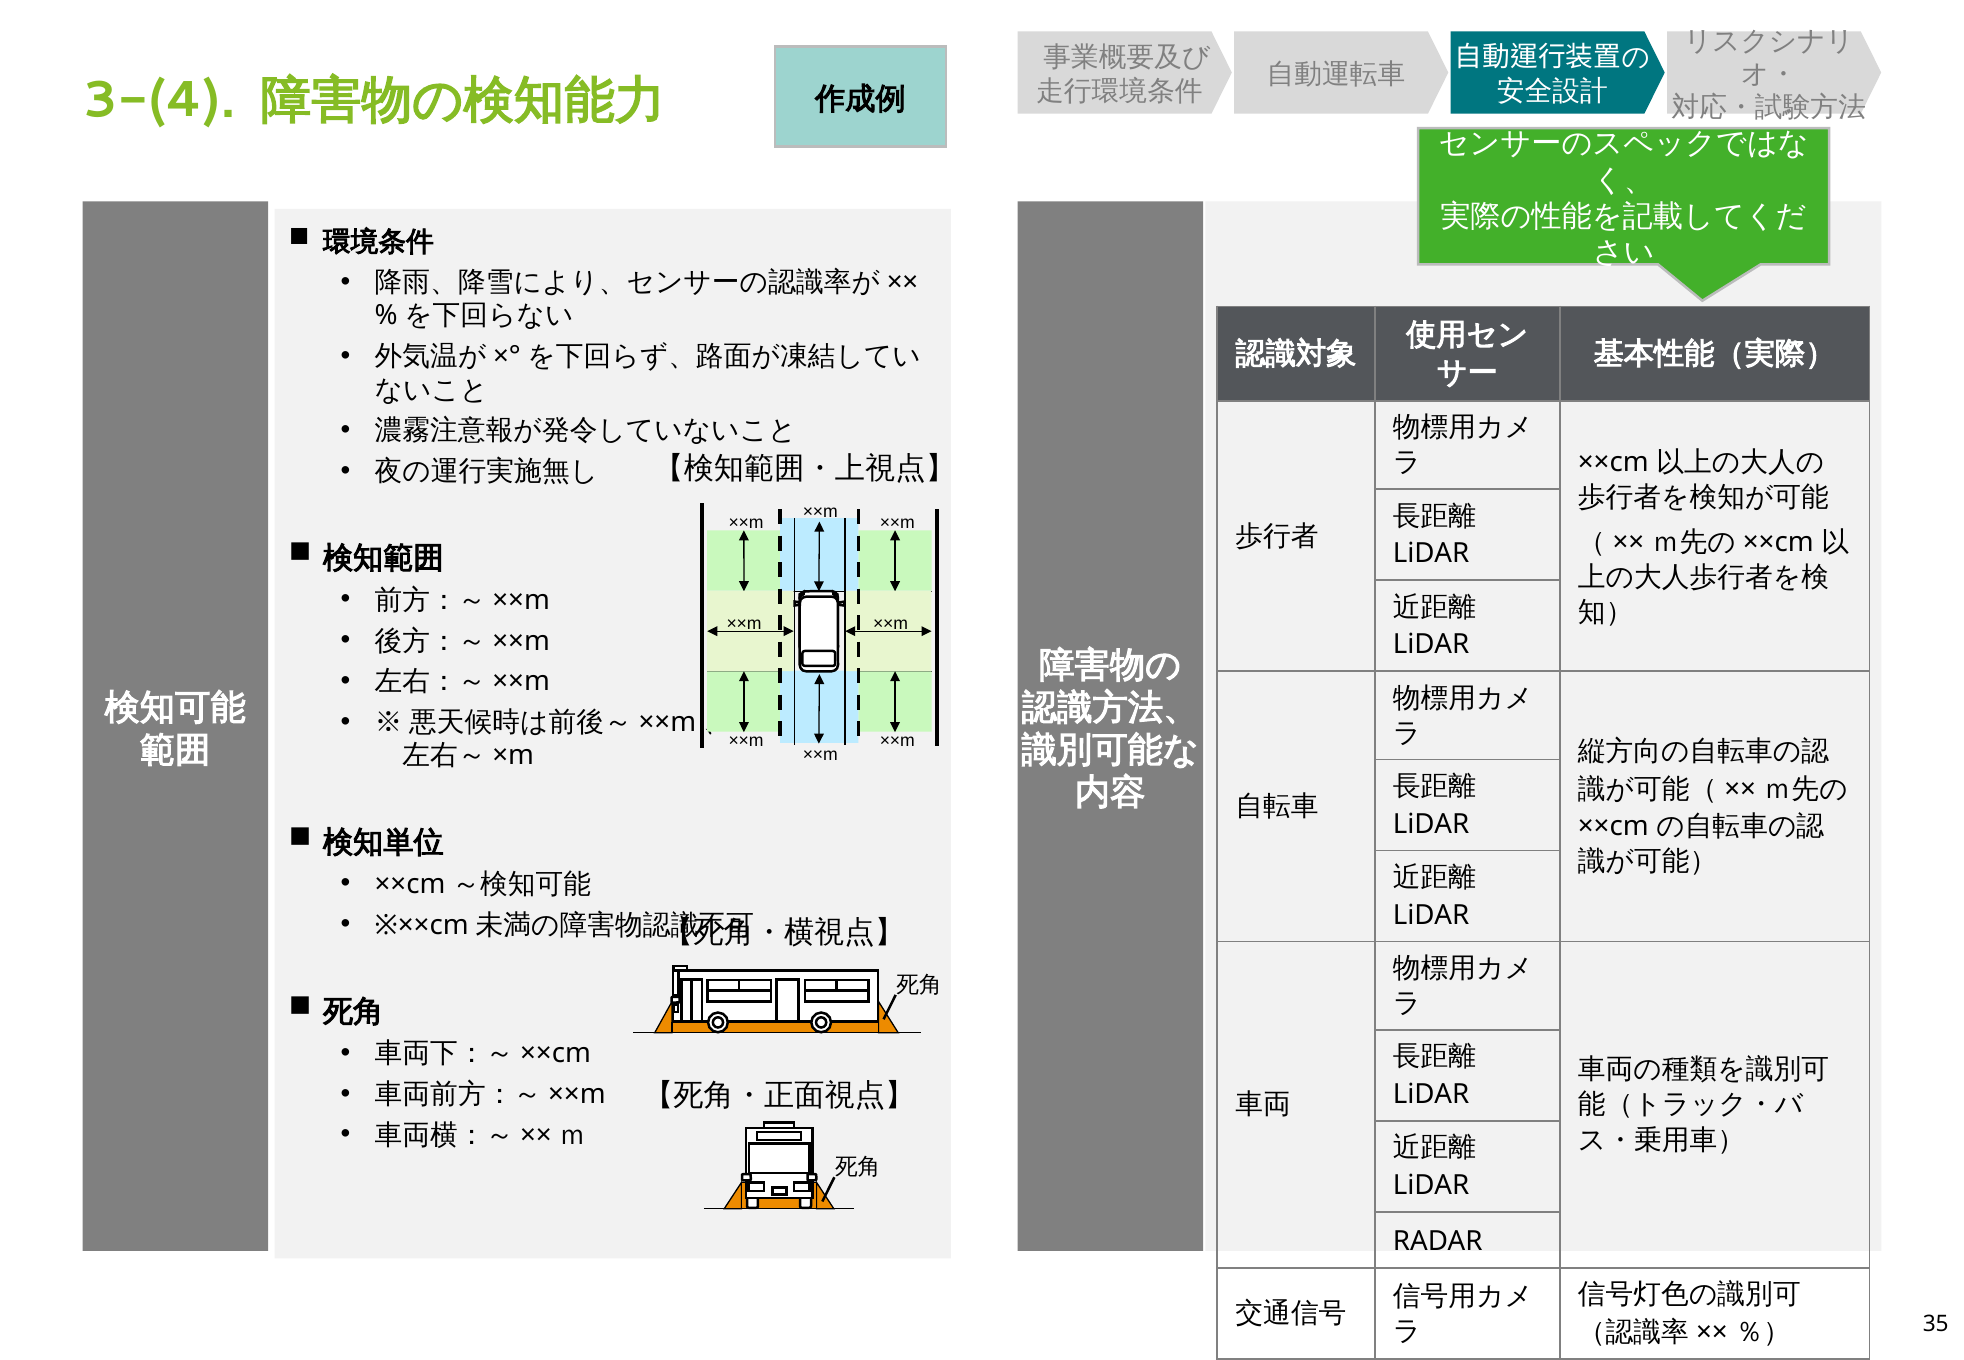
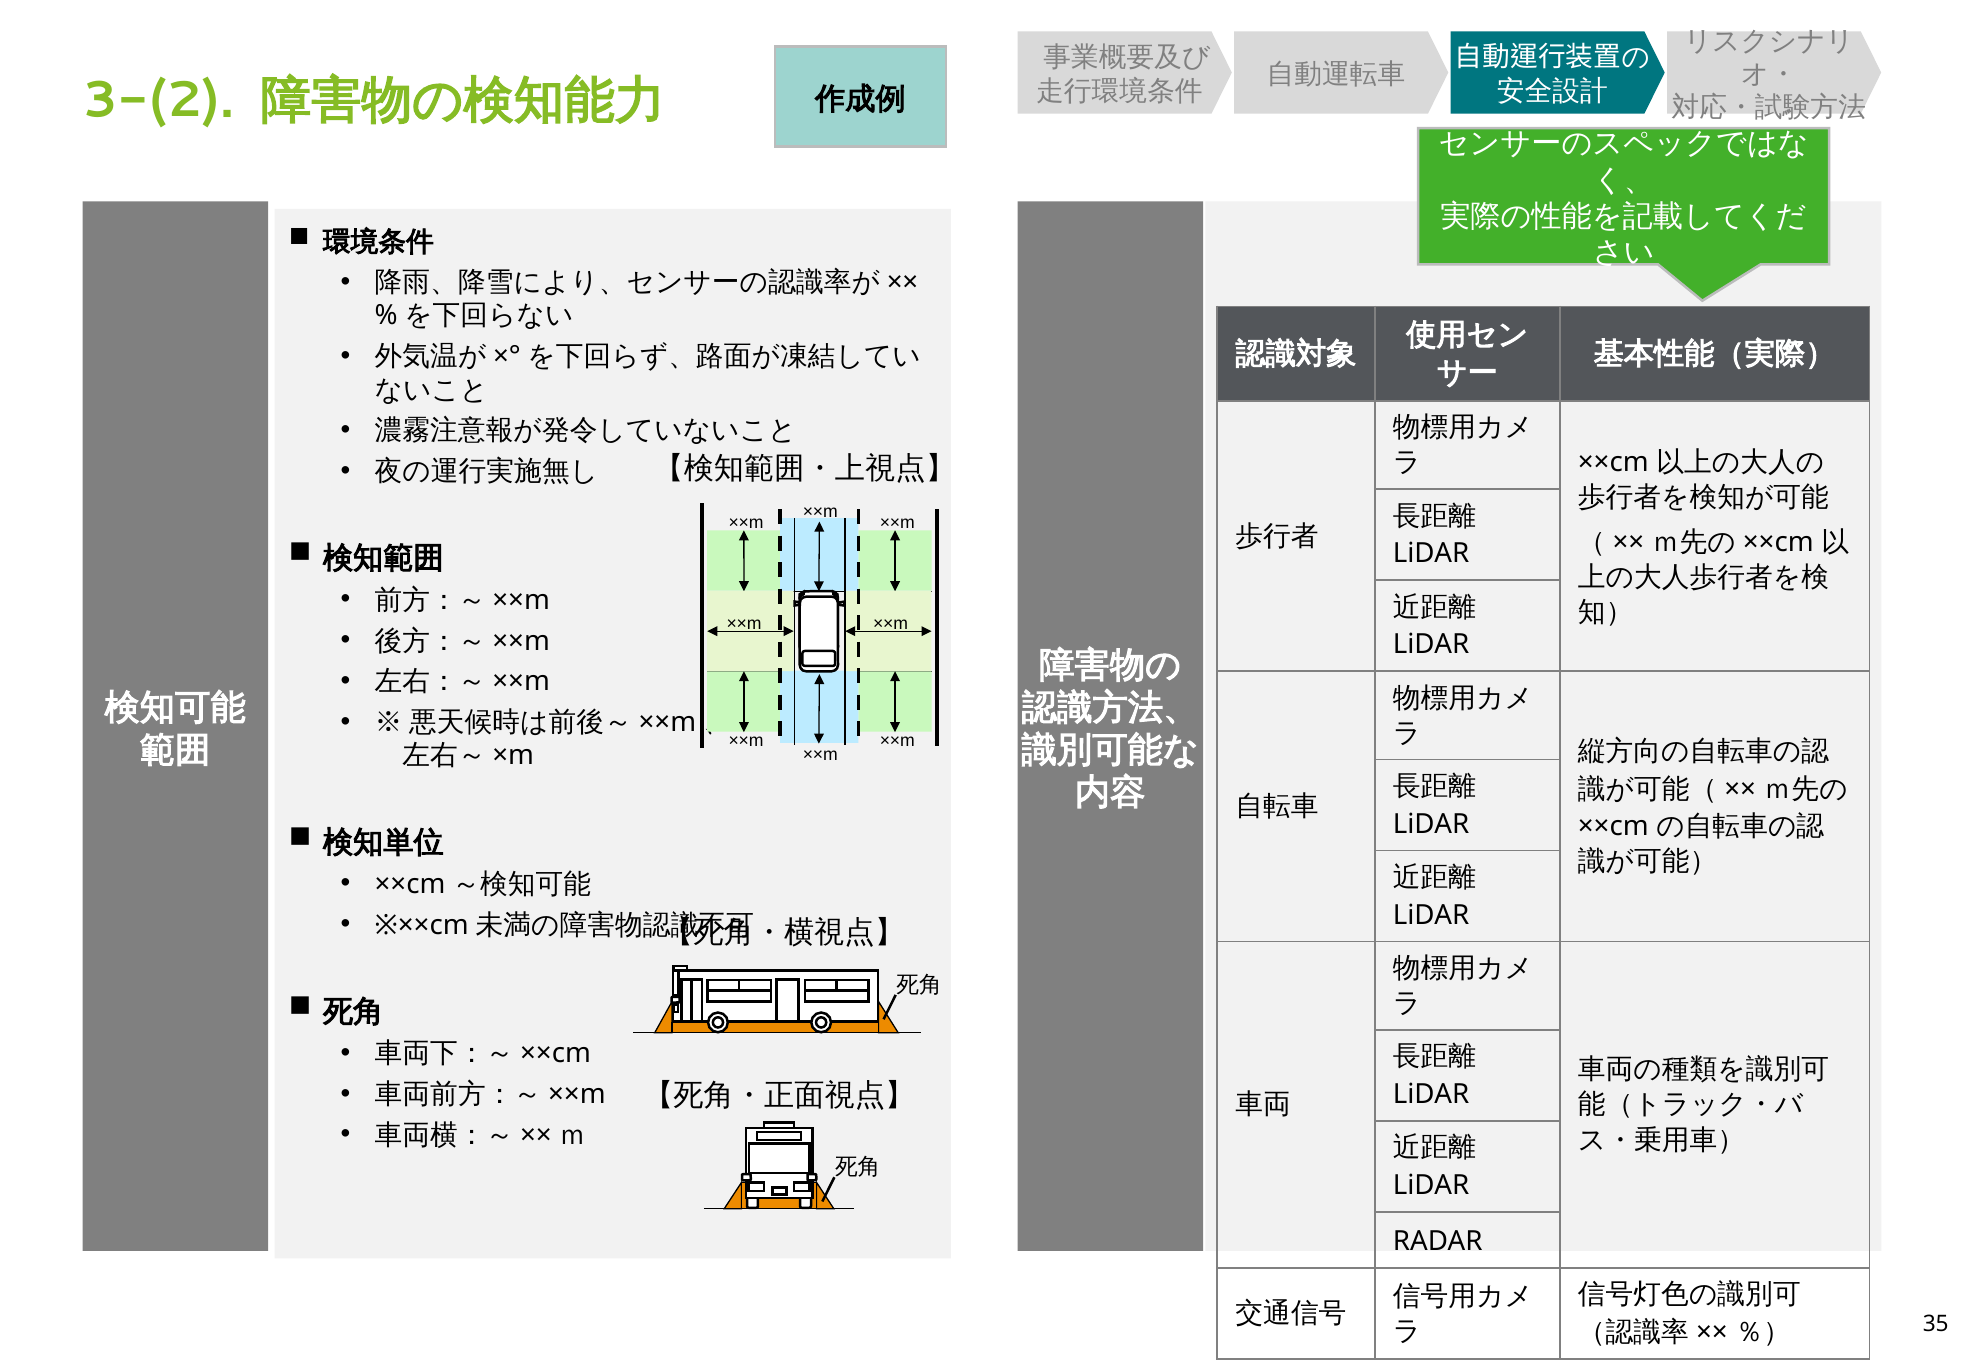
3-(4: 3-(4 -> 3-(2 (159, 100)
